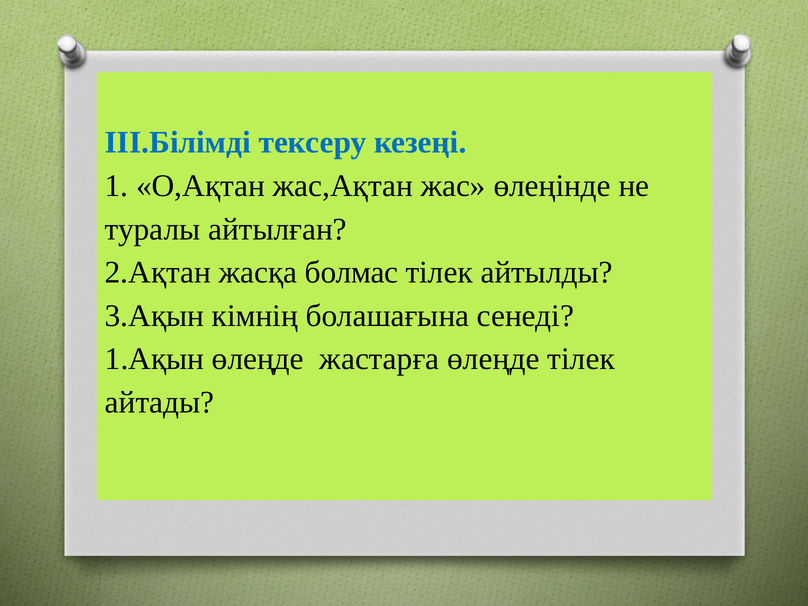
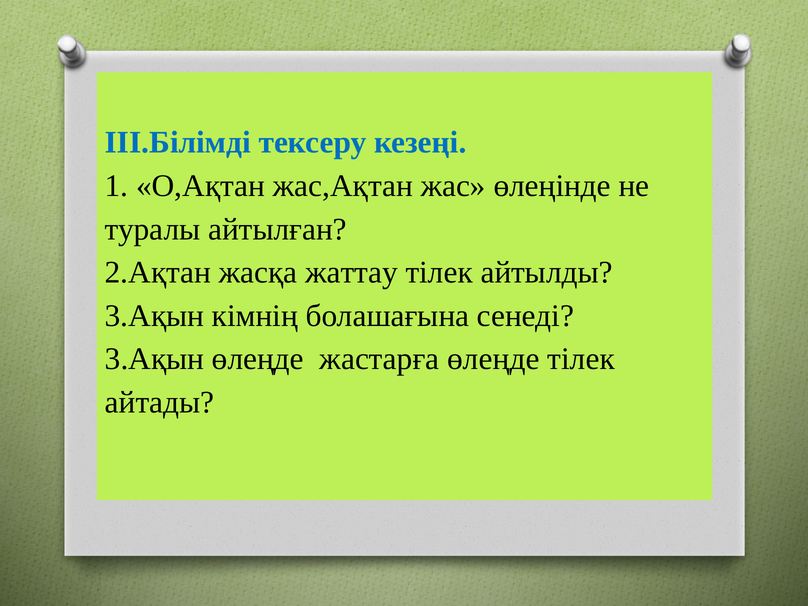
болмас: болмас -> жаттау (351, 272)
1.Ақын: 1.Ақын -> 3.Ақын (154, 359)
